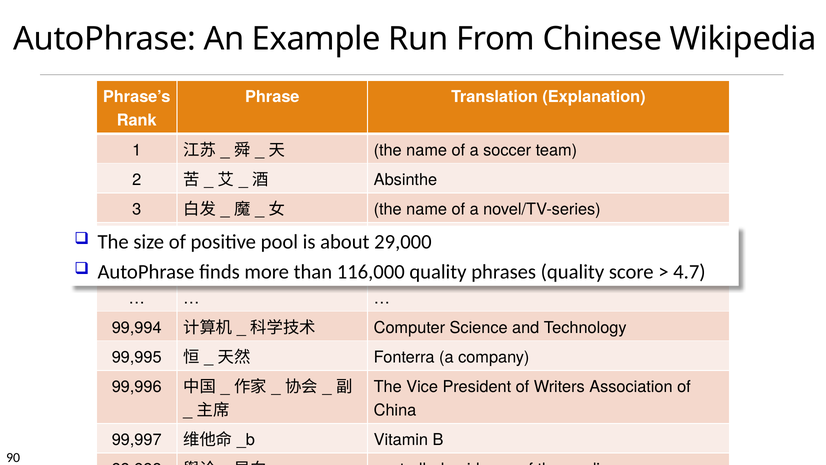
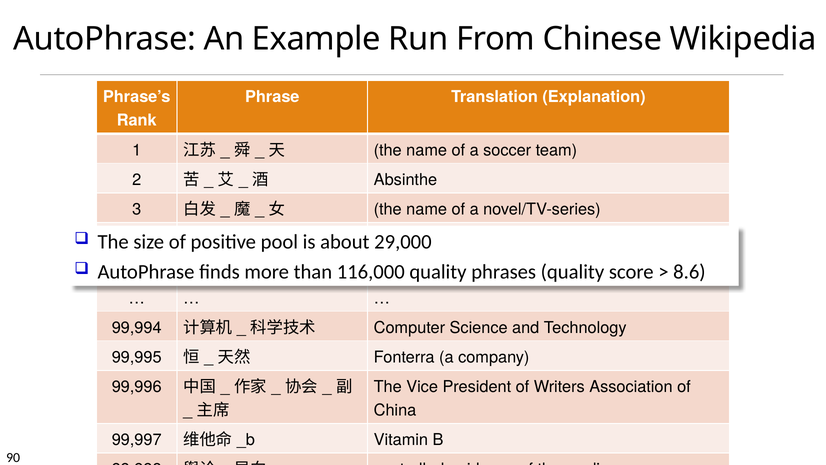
4.7: 4.7 -> 8.6 (689, 272)
